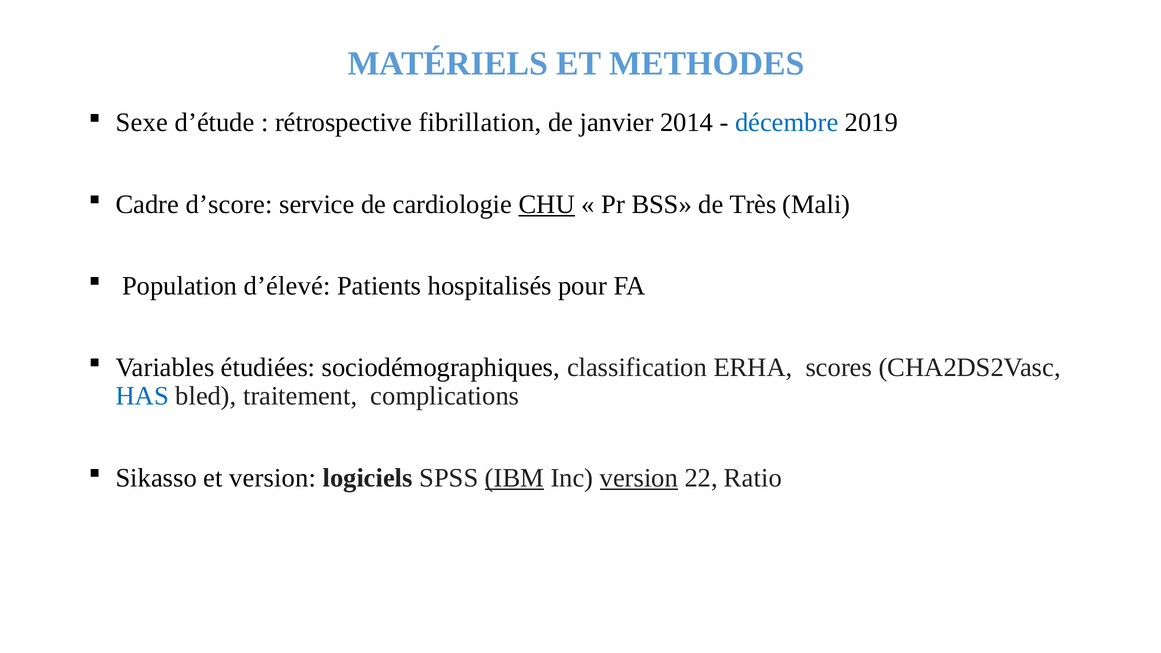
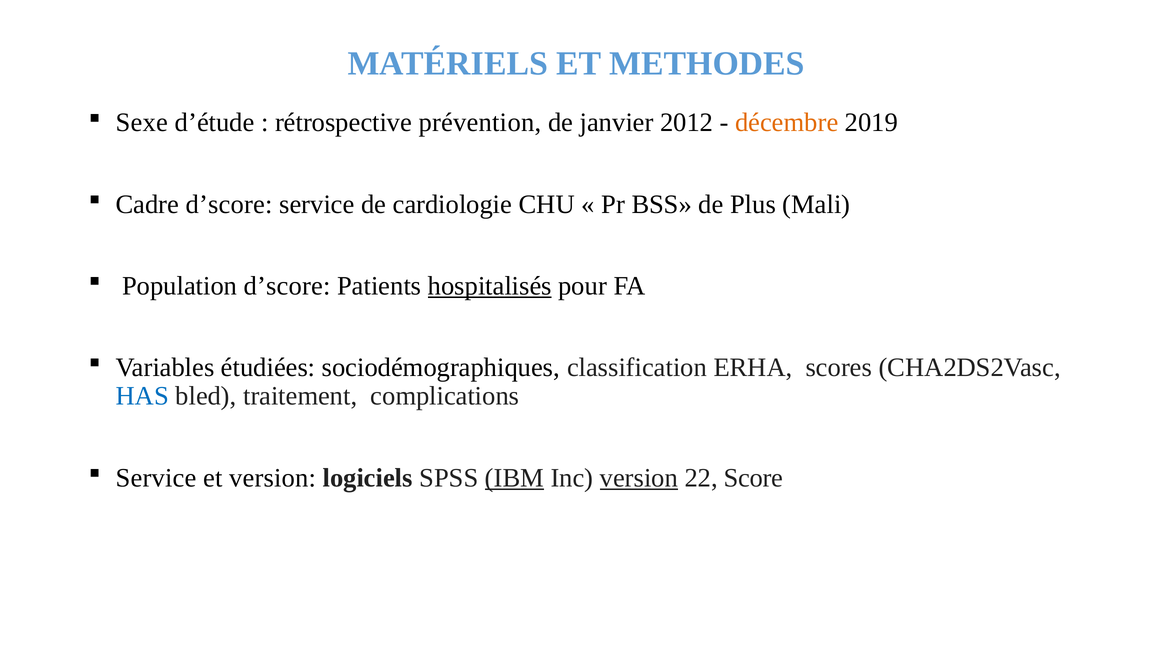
fibrillation: fibrillation -> prévention (480, 123)
2014: 2014 -> 2012 (687, 123)
décembre colour: blue -> orange (787, 123)
CHU underline: present -> none (547, 204)
Très: Très -> Plus (753, 204)
Population d’élevé: d’élevé -> d’score (287, 286)
hospitalisés underline: none -> present (490, 286)
Sikasso: Sikasso -> Service (156, 478)
Ratio: Ratio -> Score (753, 478)
